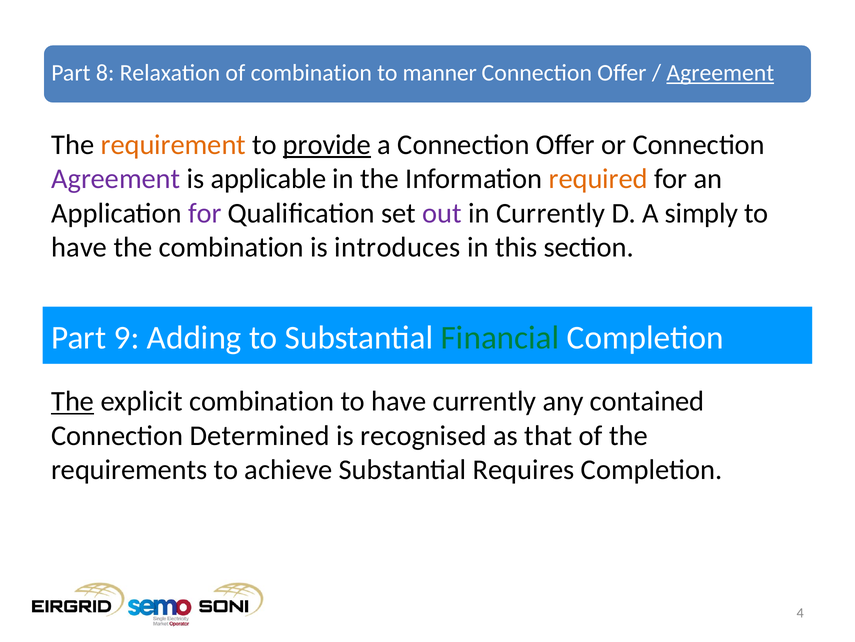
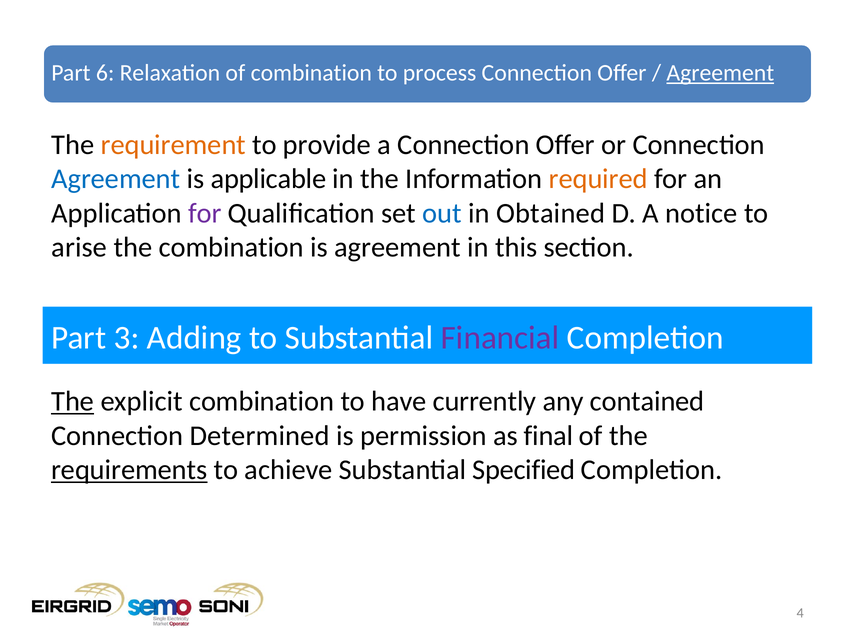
8: 8 -> 6 (105, 73)
manner: manner -> process (440, 73)
provide underline: present -> none (327, 144)
Agreement colour: purple -> blue (116, 179)
out colour: purple -> blue (442, 213)
in Currently: Currently -> Obtained (551, 213)
simply: simply -> notice (701, 213)
have: have -> arise (79, 247)
is introduces: introduces -> agreement (398, 247)
9: 9 -> 3 (127, 337)
Financial colour: green -> purple (500, 337)
recognised: recognised -> permission (424, 435)
that: that -> final (549, 435)
requirements underline: none -> present (129, 469)
Requires: Requires -> Specified (524, 469)
